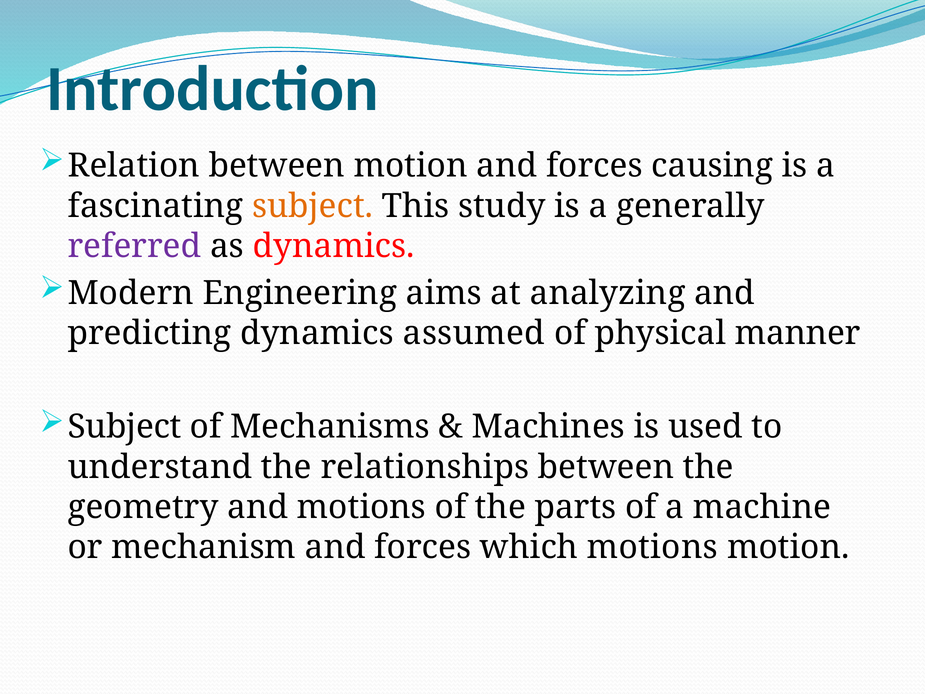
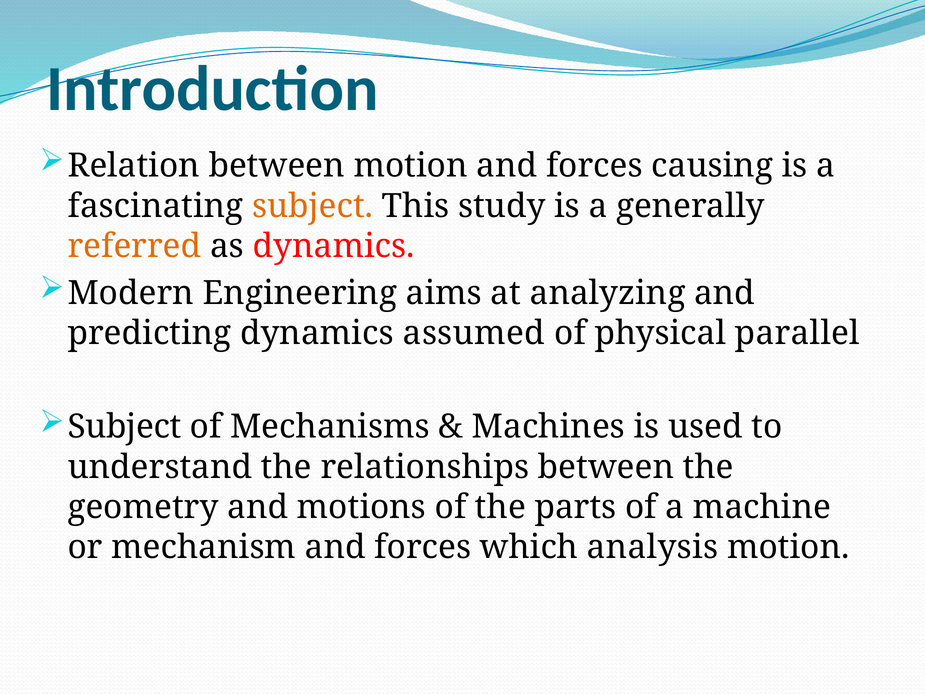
referred colour: purple -> orange (134, 246)
manner: manner -> parallel (797, 333)
which motions: motions -> analysis (652, 547)
